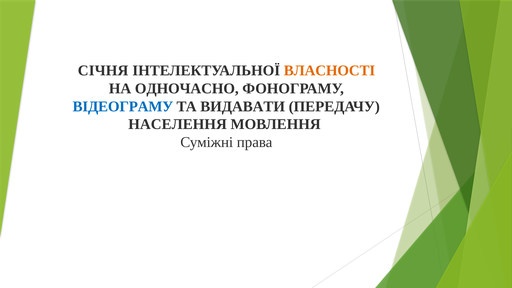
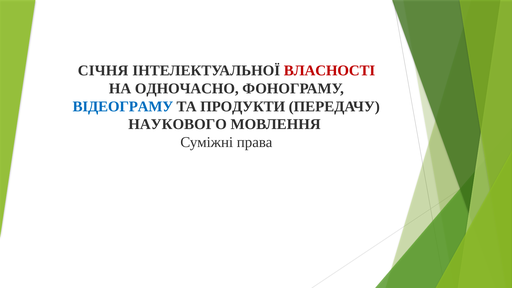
ВЛАСНОСТІ colour: orange -> red (329, 71)
ВИДАВАТИ: ВИДАВАТИ -> ПРОДУКТИ (243, 106)
НАСЕЛЕННЯ: НАСЕЛЕННЯ -> НАУКОВОГО (178, 124)
